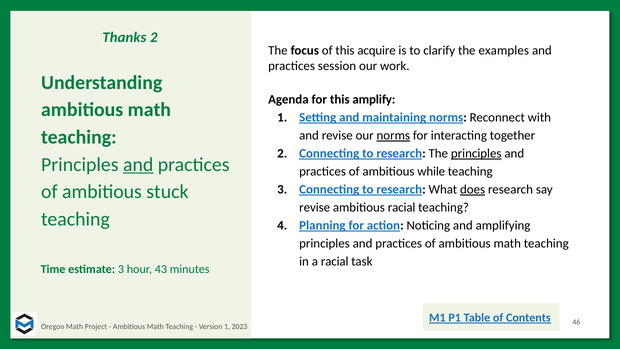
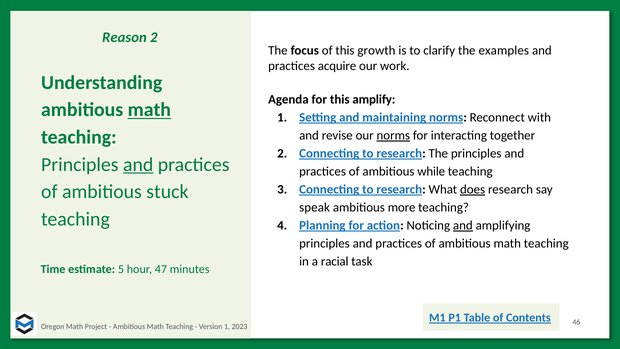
Thanks: Thanks -> Reason (124, 38)
acquire: acquire -> growth (376, 51)
session: session -> acquire (337, 66)
math underline: none -> present (149, 110)
principles underline: present -> none (476, 153)
revise: revise -> speak (315, 207)
ambitious racial: racial -> more (402, 207)
and underline: none -> present (463, 225)
estimate 3: 3 -> 5 (121, 269)
43: 43 -> 47 (161, 269)
